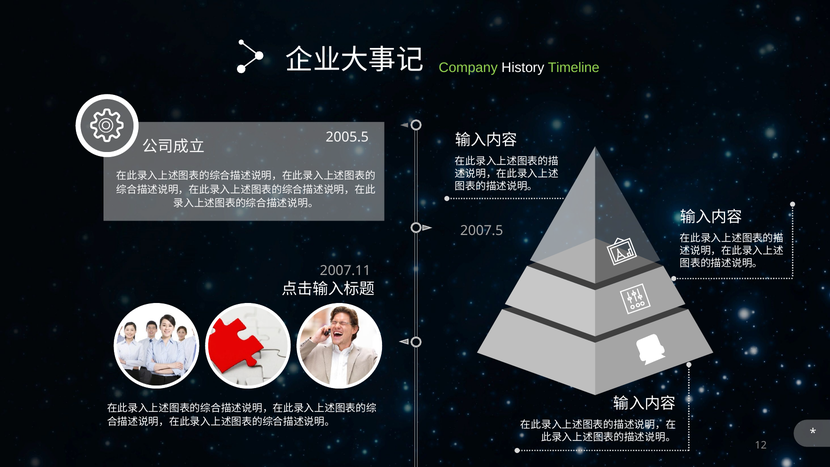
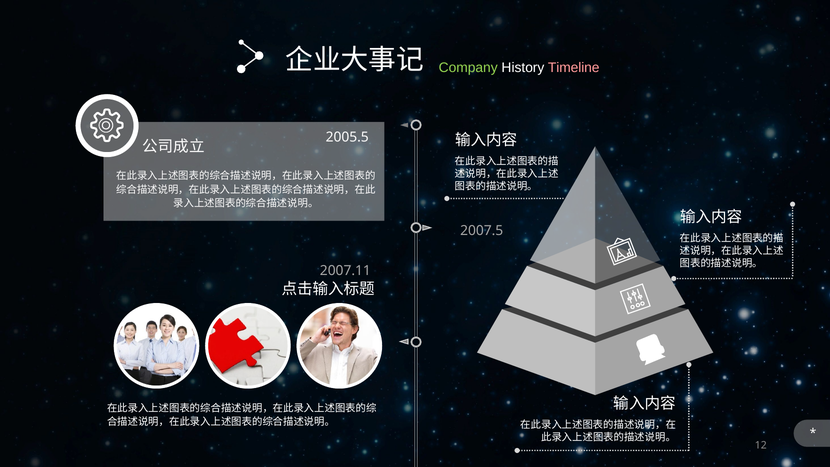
Timeline colour: light green -> pink (574, 67)
